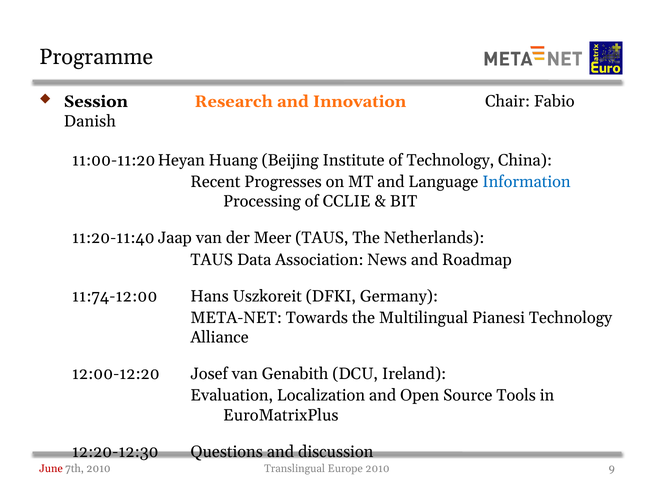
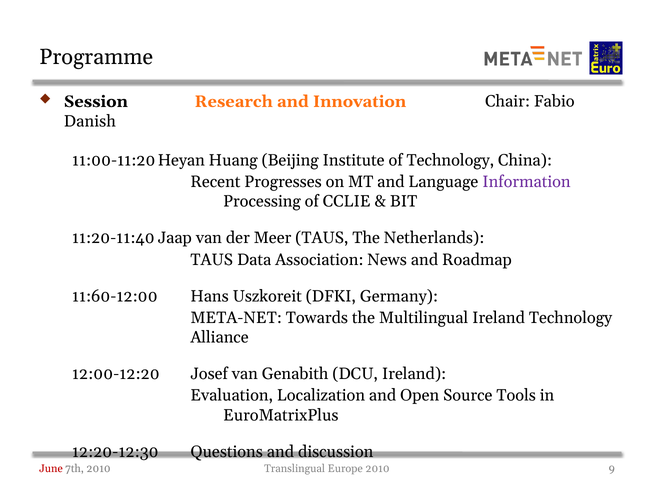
Information colour: blue -> purple (526, 182)
11:74-12:00: 11:74-12:00 -> 11:60-12:00 (115, 296)
Multilingual Pianesi: Pianesi -> Ireland (499, 317)
